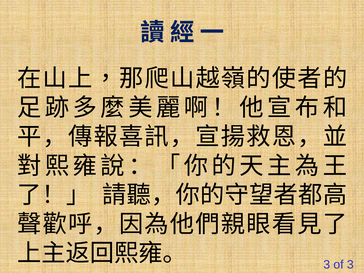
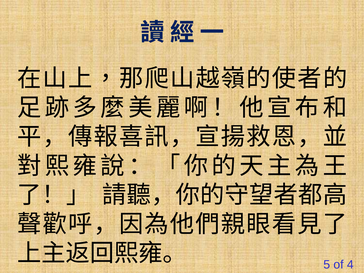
3: 3 -> 5 (327, 265)
of 3: 3 -> 4 (350, 265)
